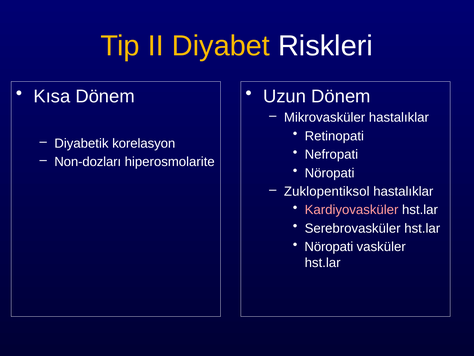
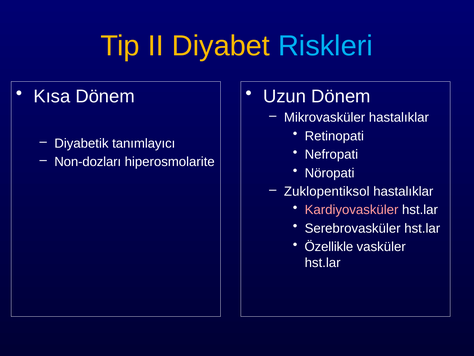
Riskleri colour: white -> light blue (325, 46)
korelasyon: korelasyon -> tanımlayıcı (144, 143)
Nöropati: Nöropati -> Özellikle (329, 246)
